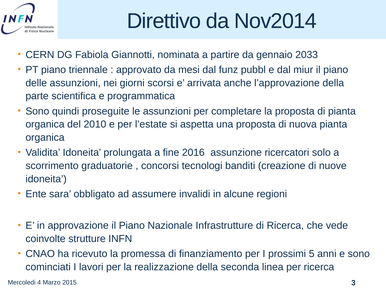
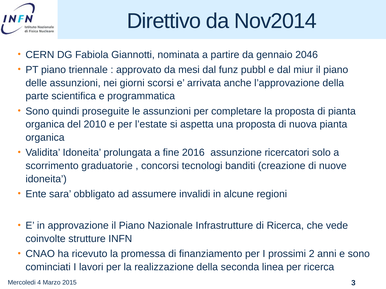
2033: 2033 -> 2046 (307, 55)
5: 5 -> 2 (312, 254)
